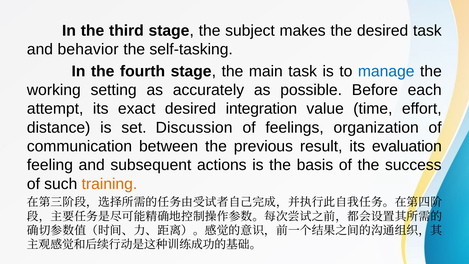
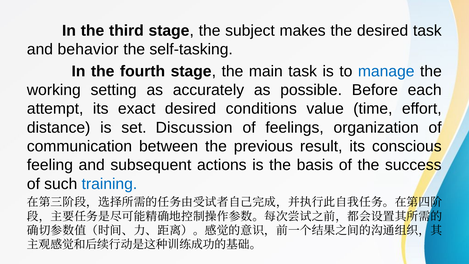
integration: integration -> conditions (261, 109)
evaluation: evaluation -> conscious (407, 146)
training colour: orange -> blue (109, 184)
